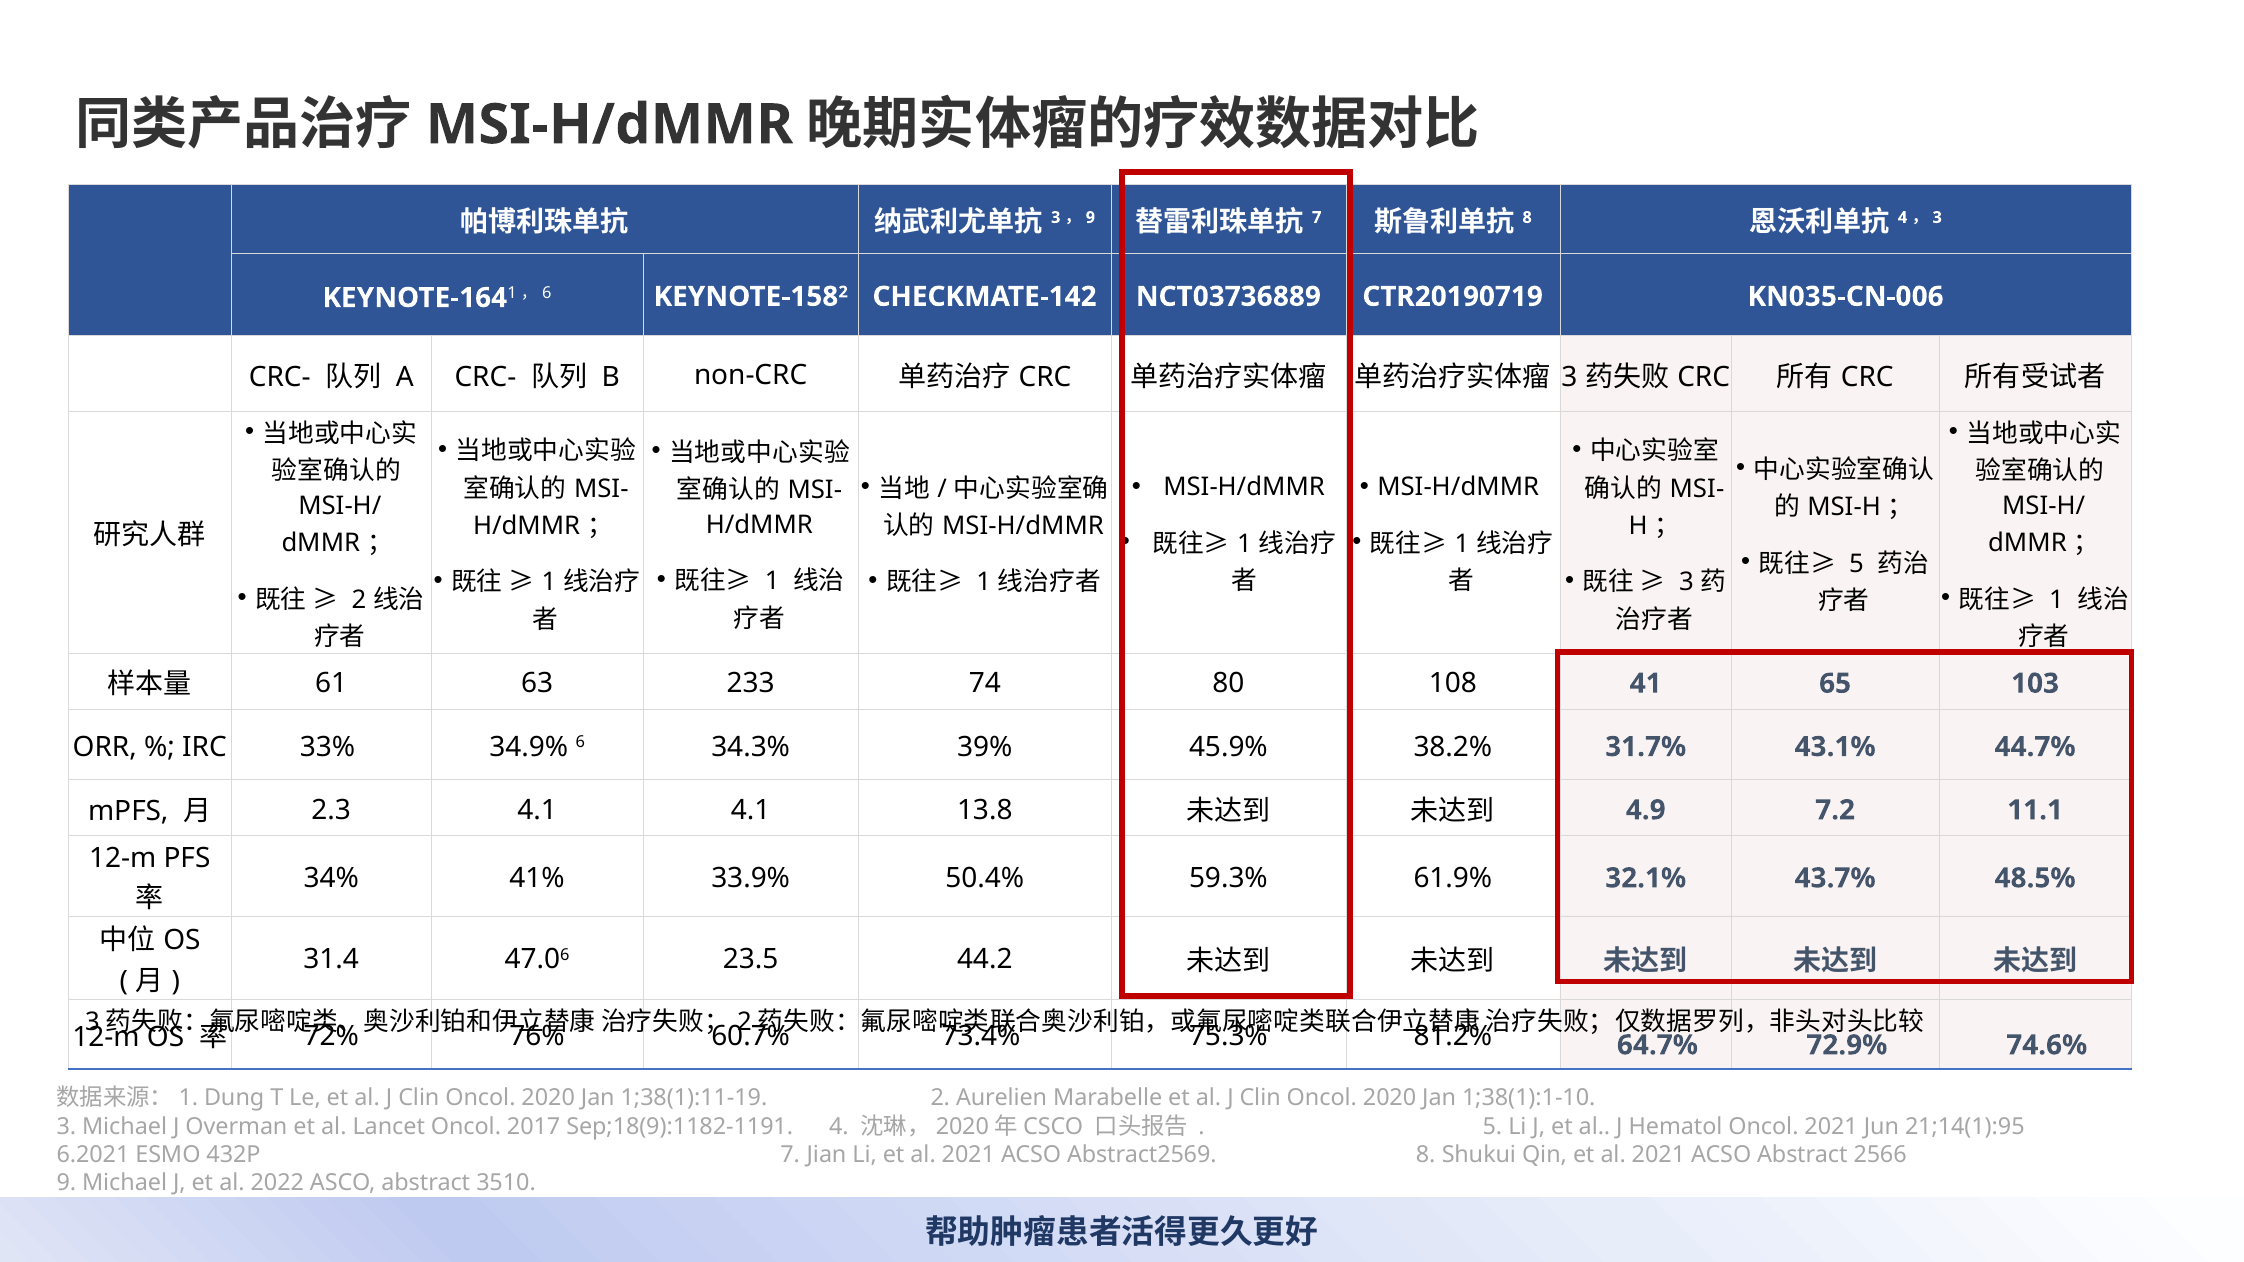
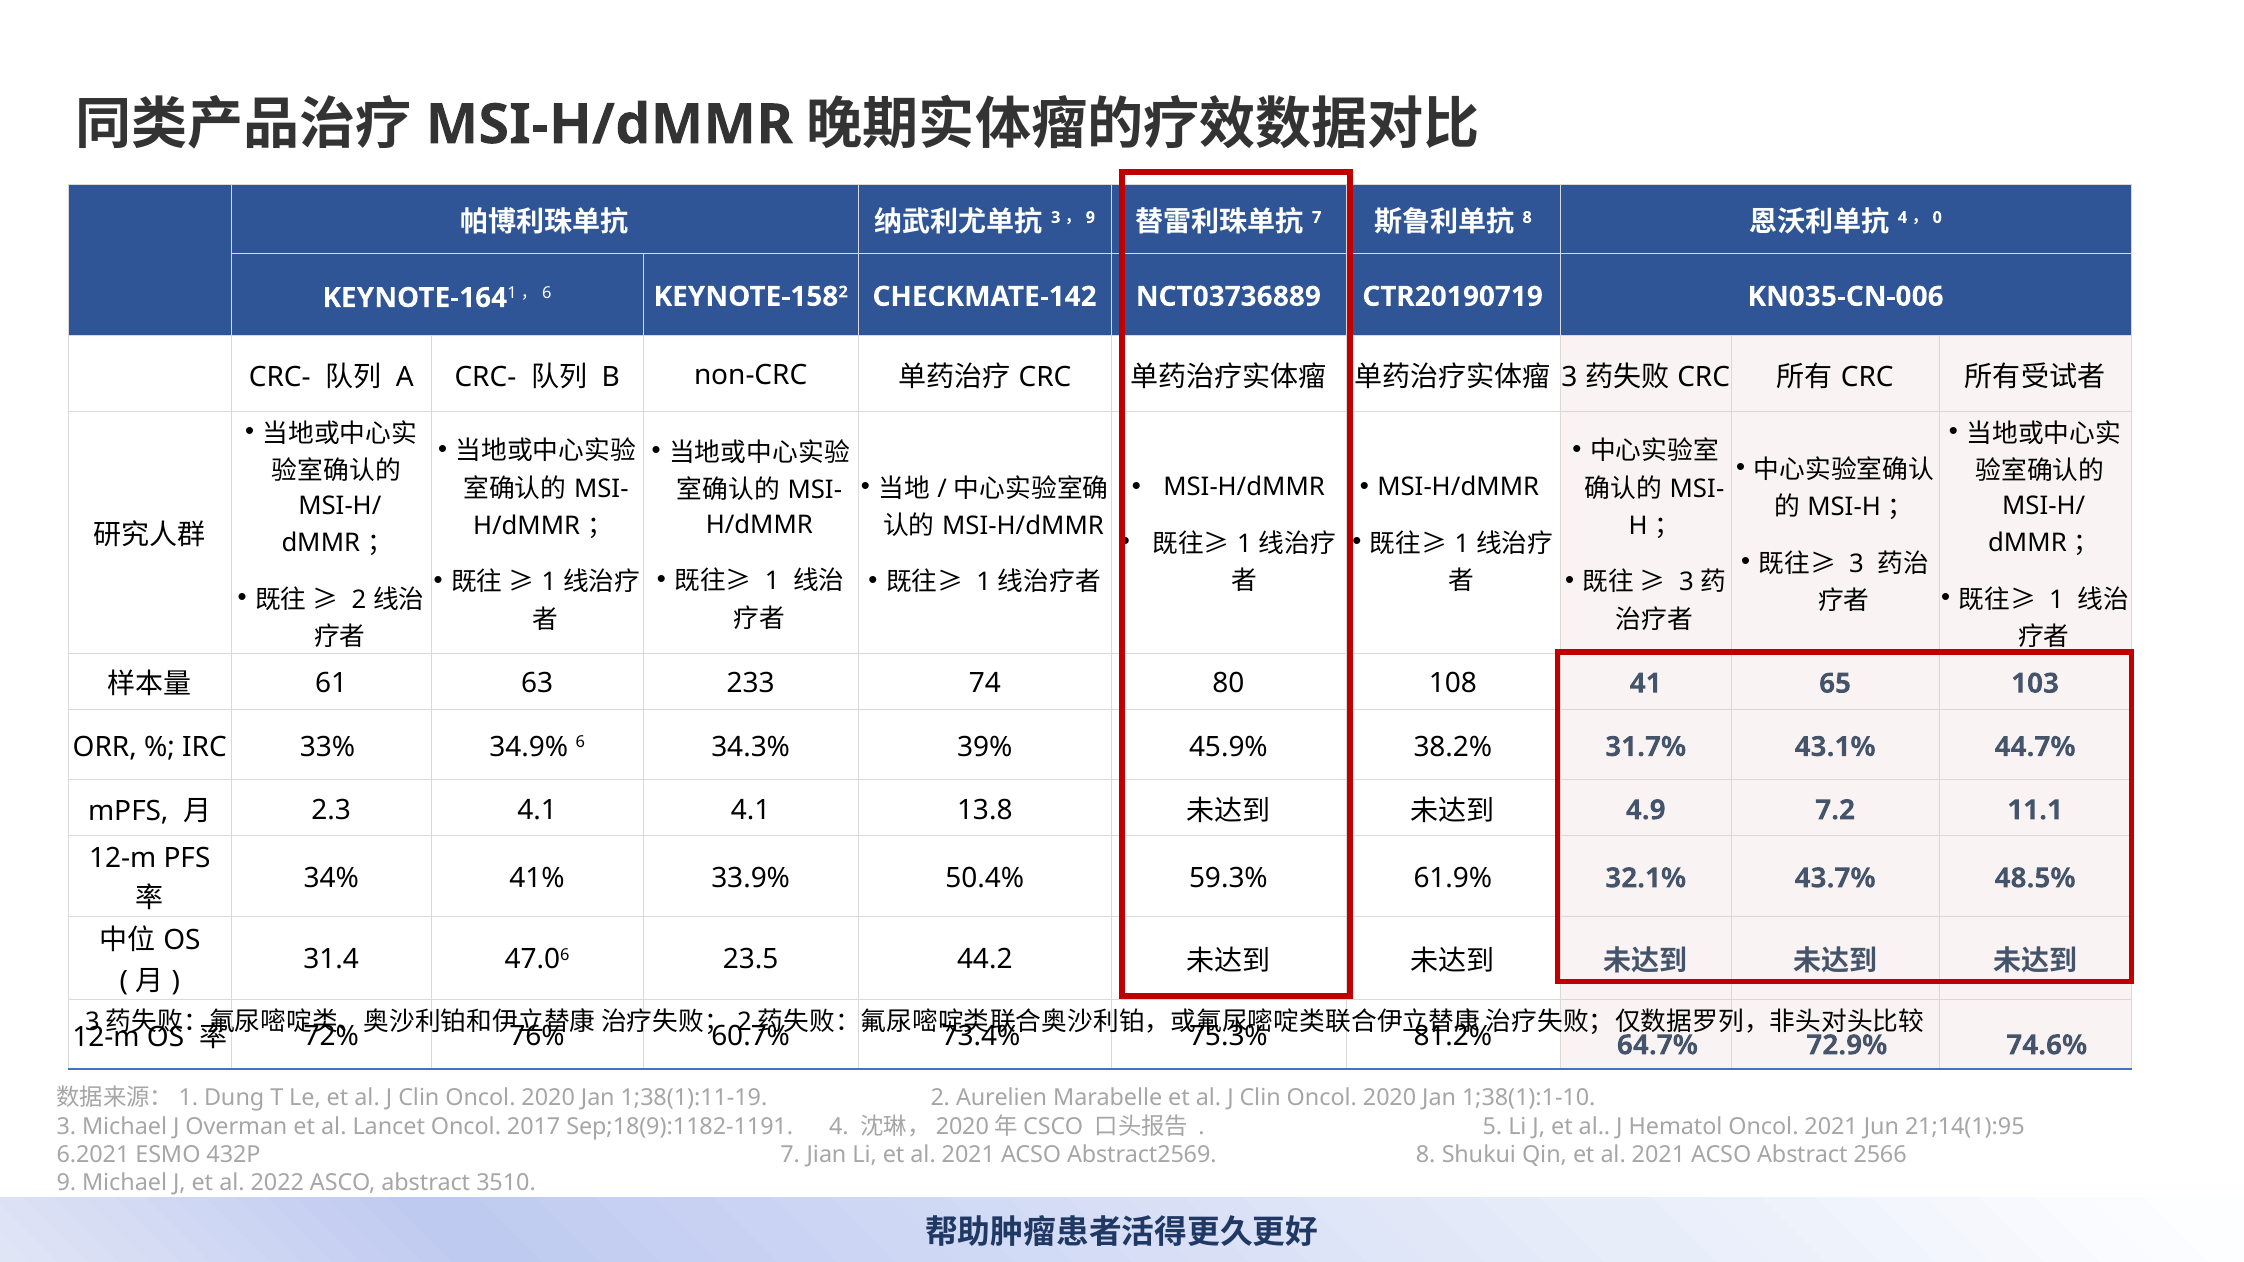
3: 3 -> 0 (1937, 218)
5: 5 -> 3 (1857, 564)
